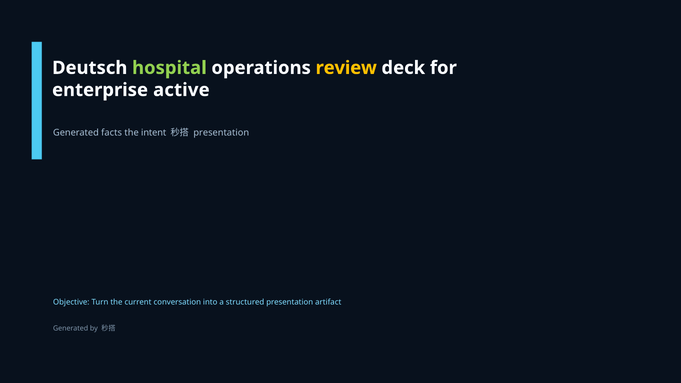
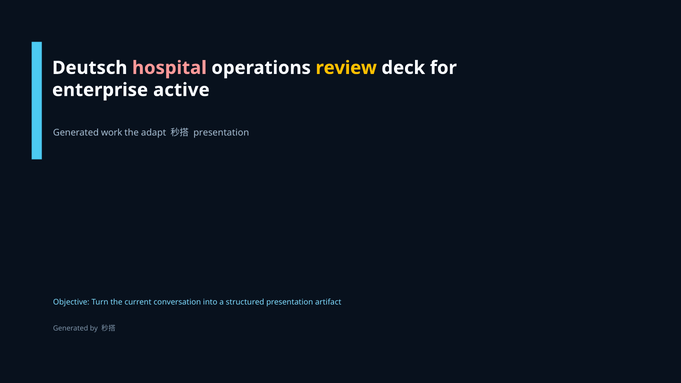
hospital colour: light green -> pink (169, 68)
facts: facts -> work (112, 133)
intent: intent -> adapt (154, 133)
